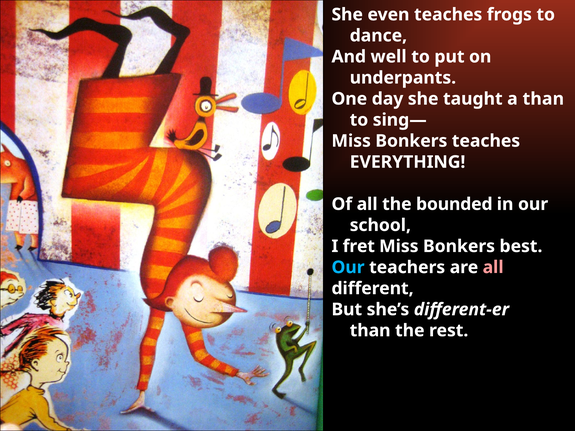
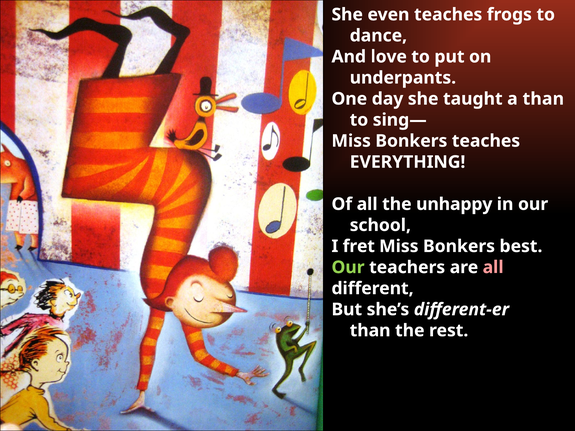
well: well -> love (389, 57)
bounded: bounded -> unhappy (454, 204)
Our colour: light blue -> light green (348, 267)
